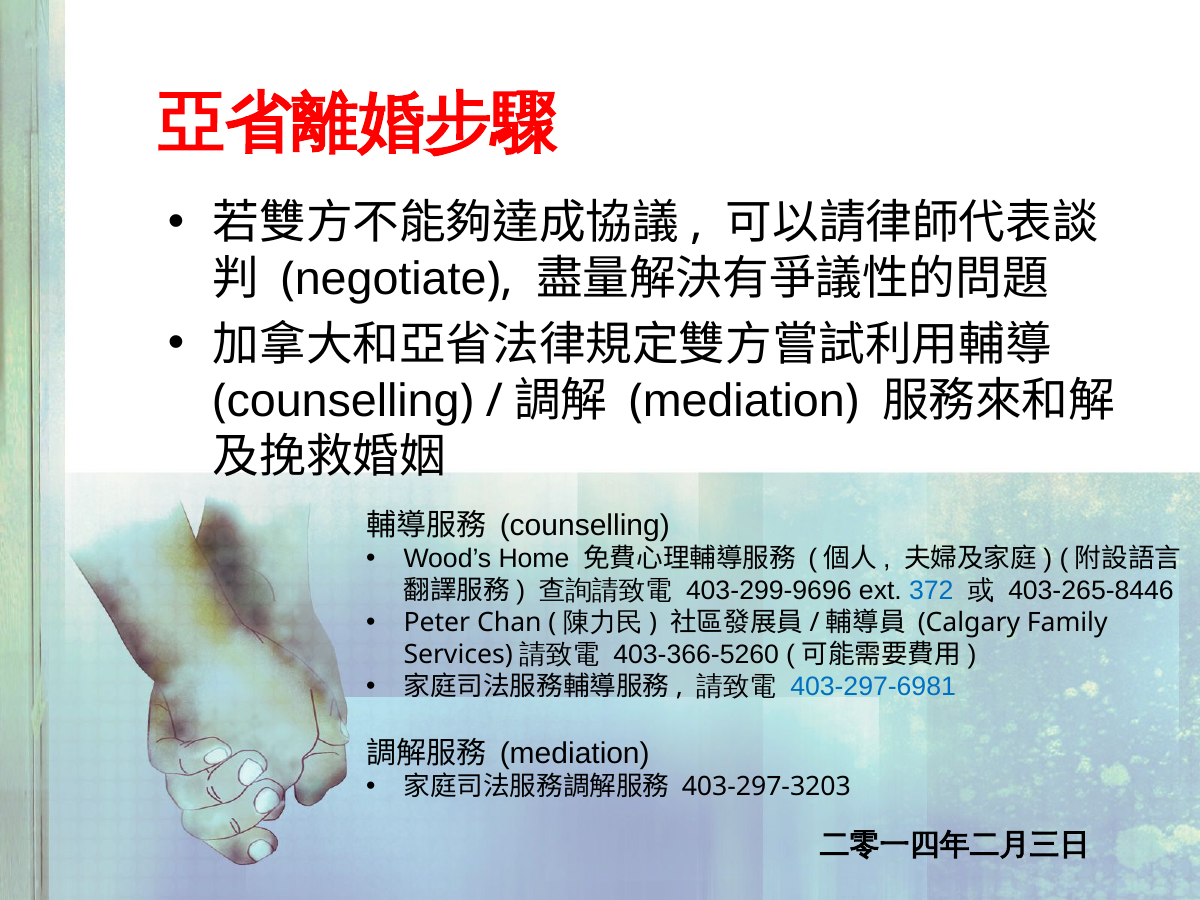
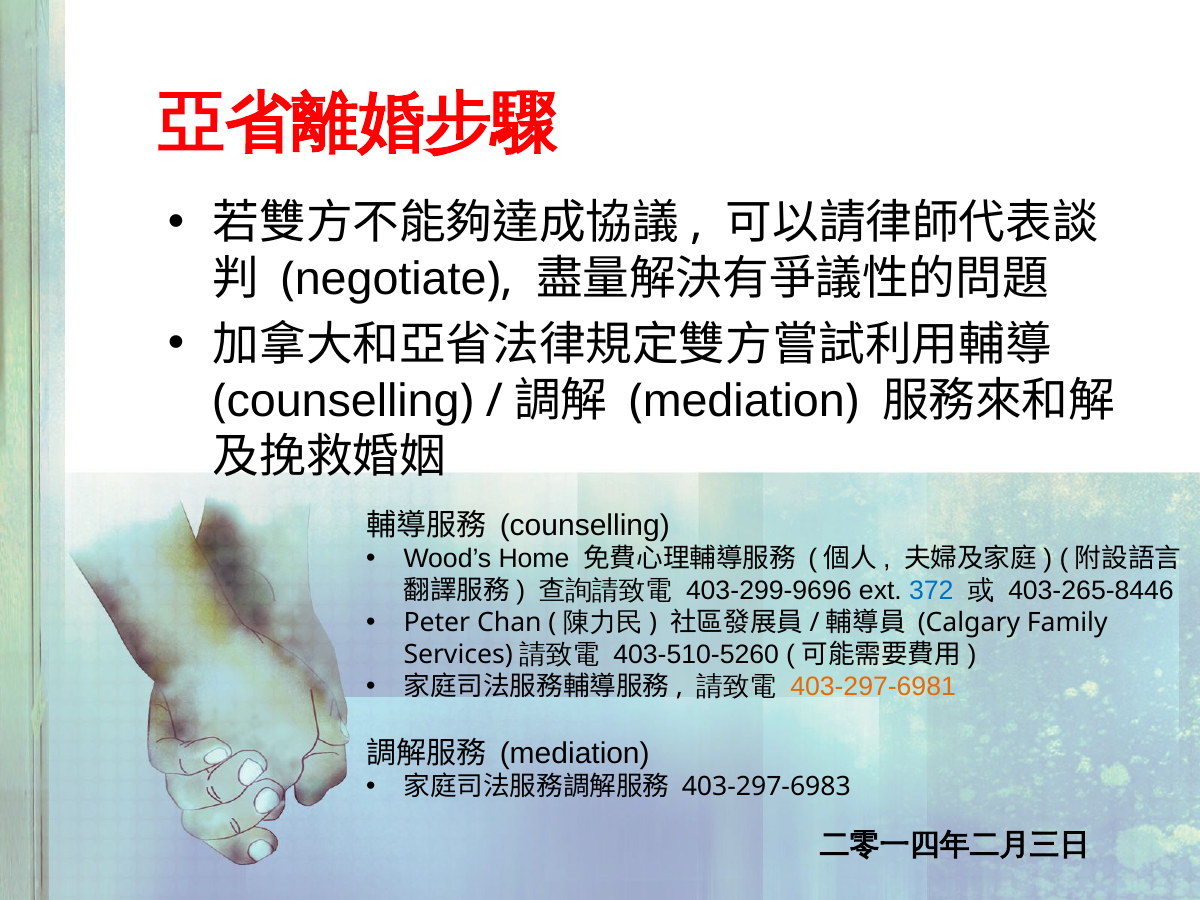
403-366-5260: 403-366-5260 -> 403-510-5260 (696, 655)
403-297-6981 colour: blue -> orange (873, 687)
403-297-3203: 403-297-3203 -> 403-297-6983 (766, 787)
